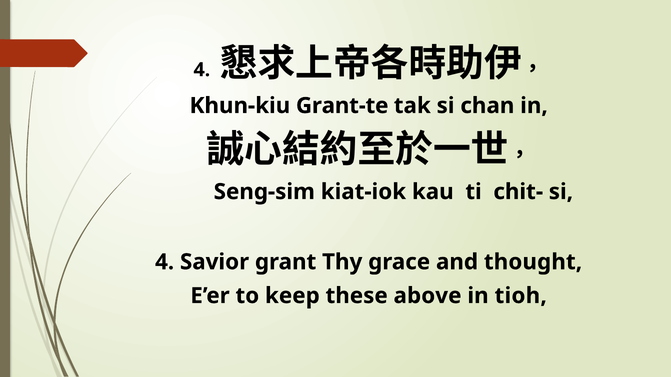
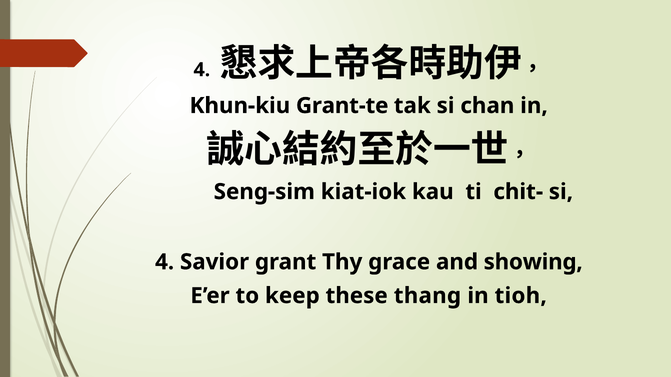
thought: thought -> showing (533, 262)
above: above -> thang (427, 296)
